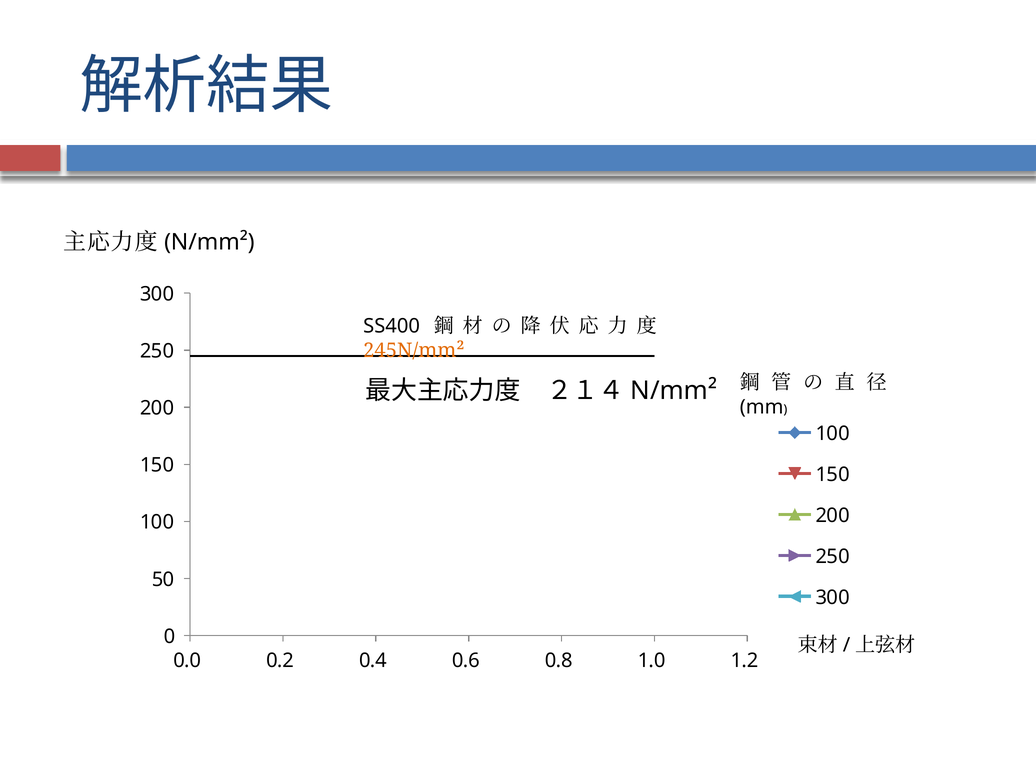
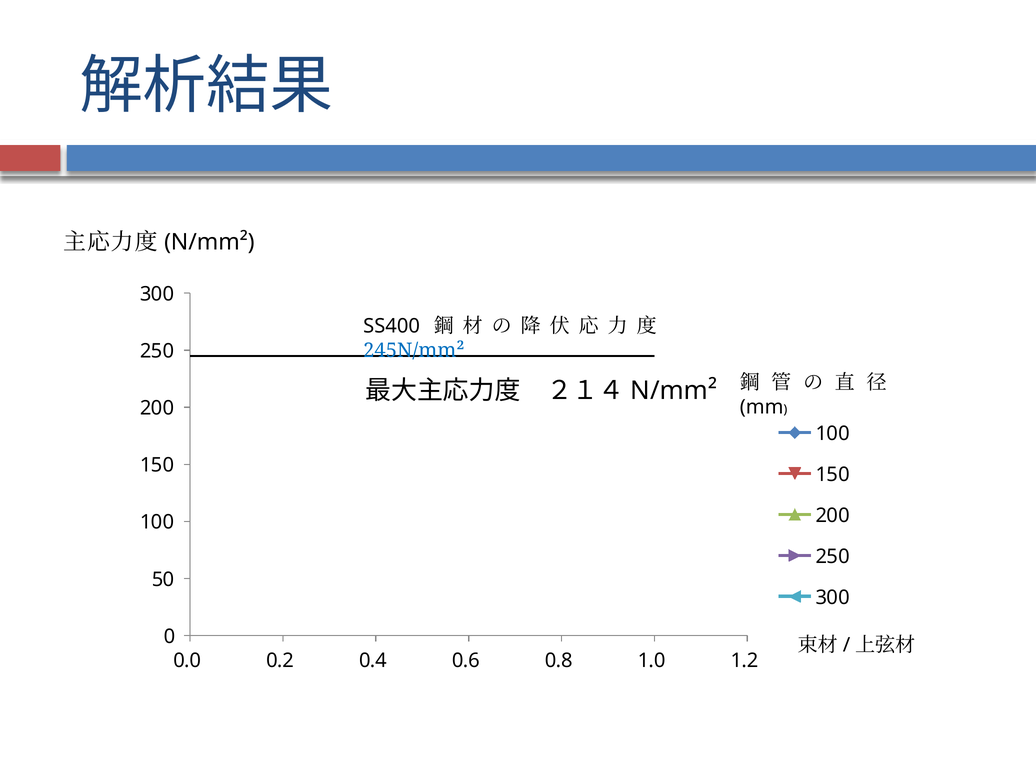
245N/mm² colour: orange -> blue (414, 351)
